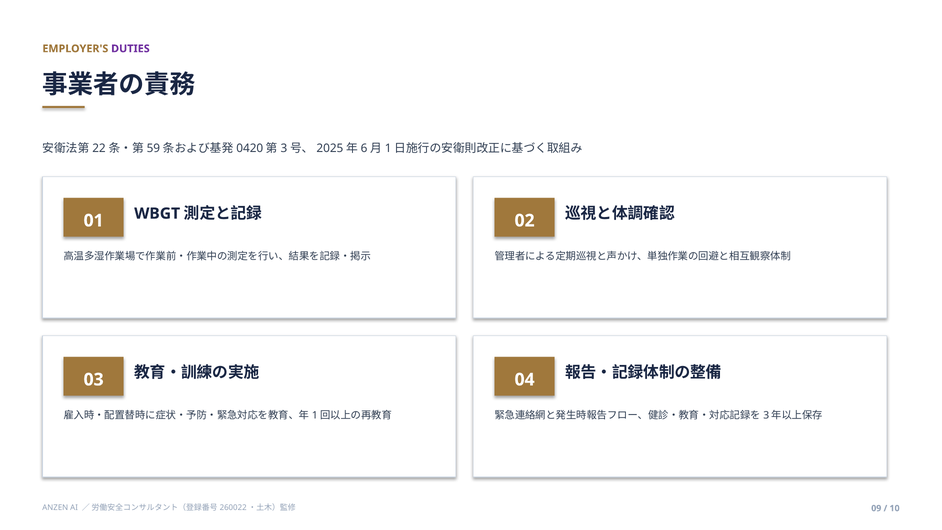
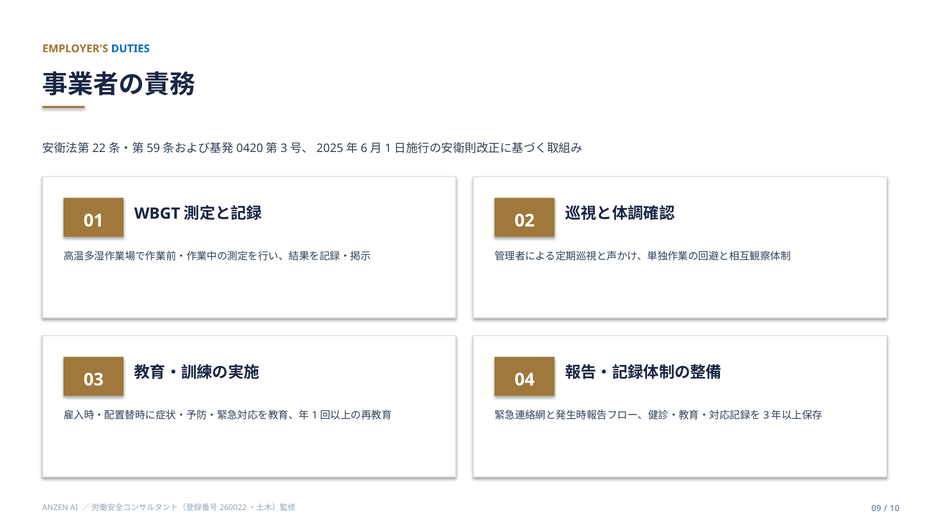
DUTIES colour: purple -> blue (130, 49)
